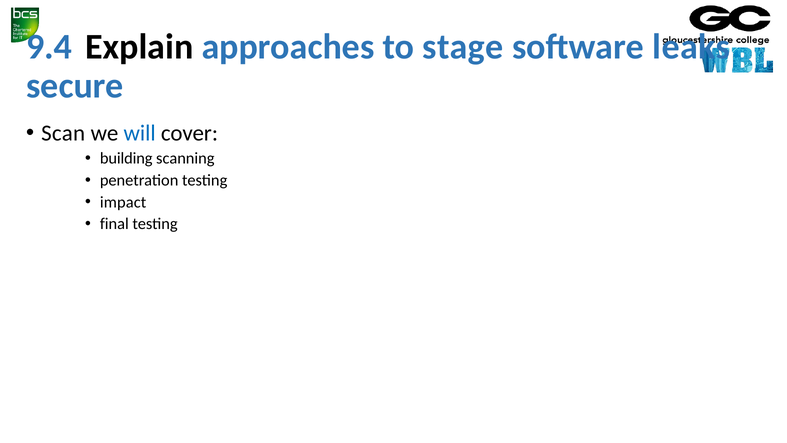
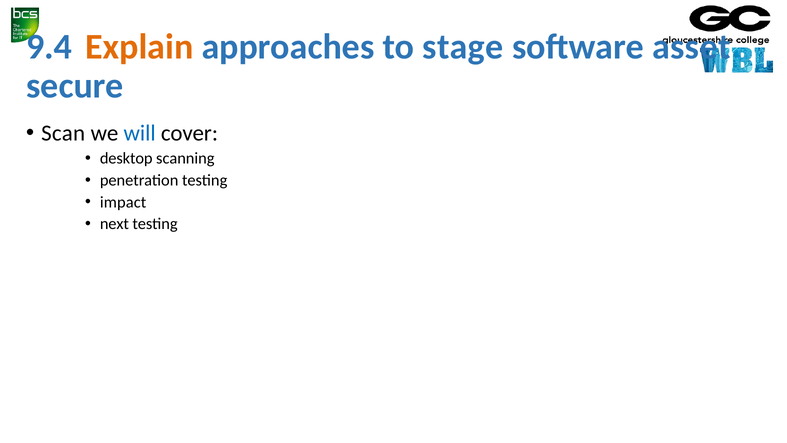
Explain colour: black -> orange (139, 47)
leaks: leaks -> asset (691, 47)
building: building -> desktop (126, 158)
final: final -> next (114, 224)
